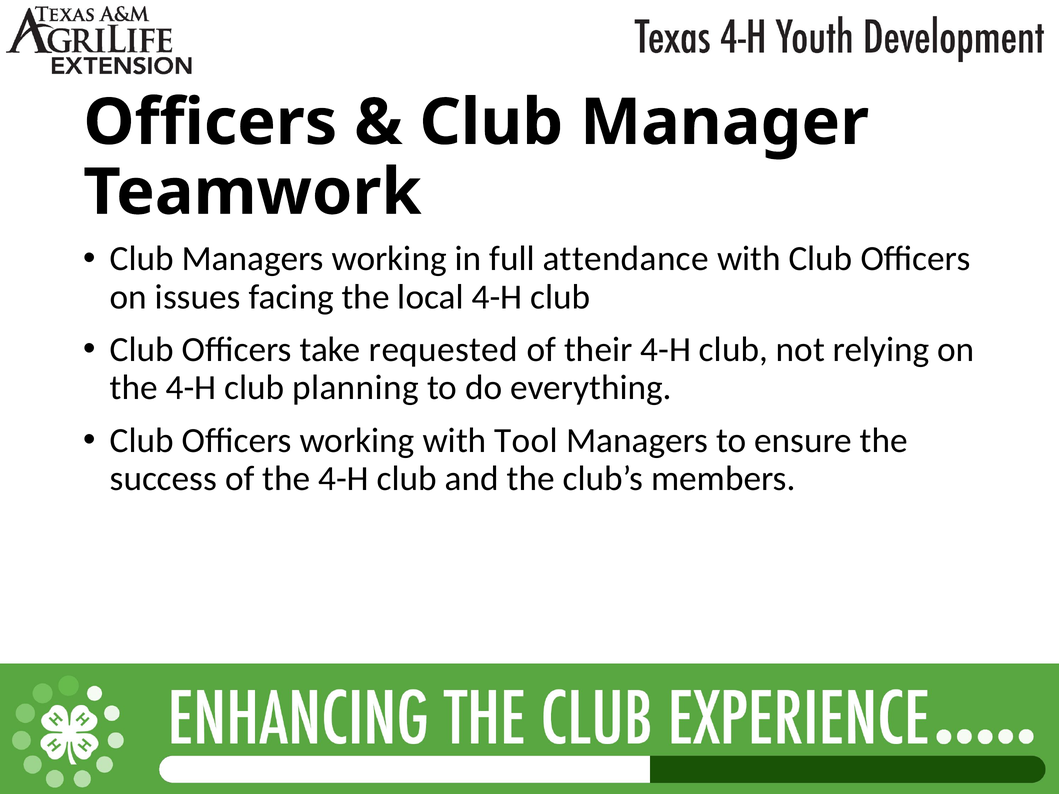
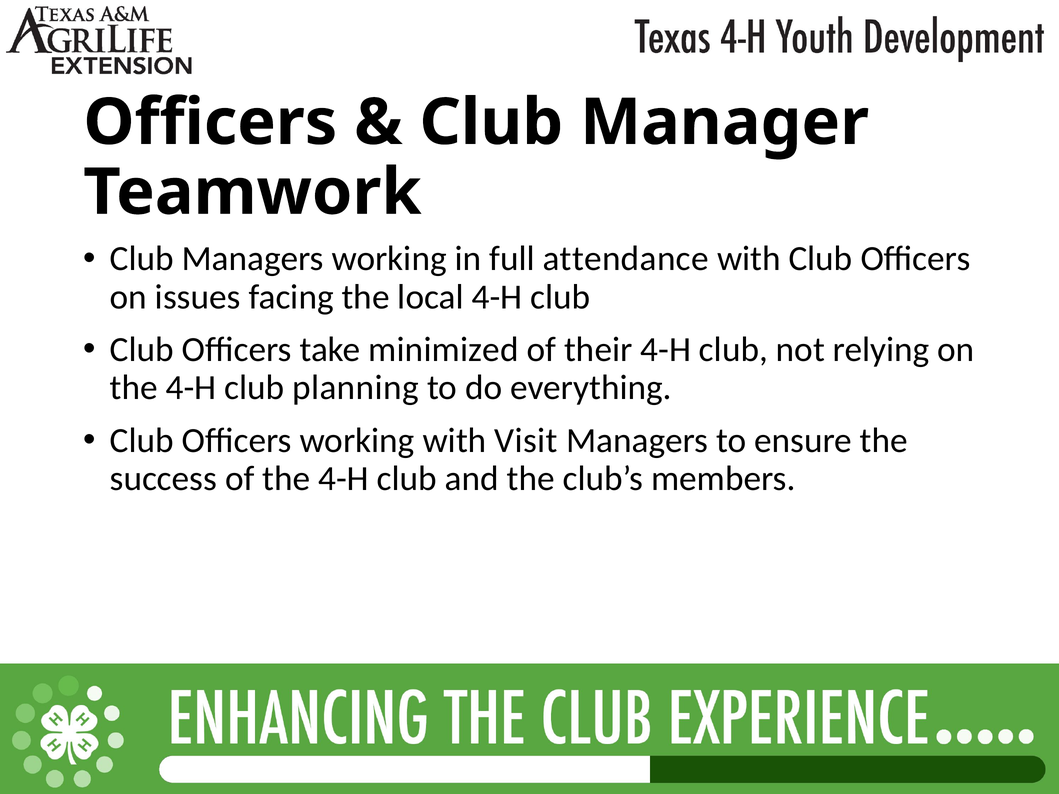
requested: requested -> minimized (444, 350)
Tool: Tool -> Visit (526, 441)
